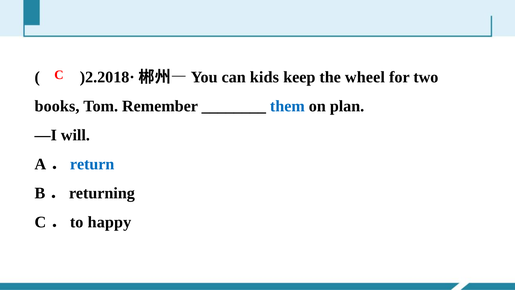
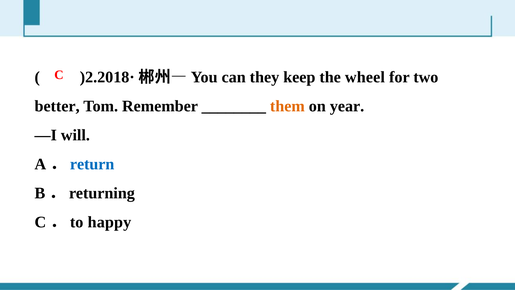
kids: kids -> they (264, 77)
books: books -> better (57, 106)
them colour: blue -> orange (287, 106)
plan: plan -> year (347, 106)
